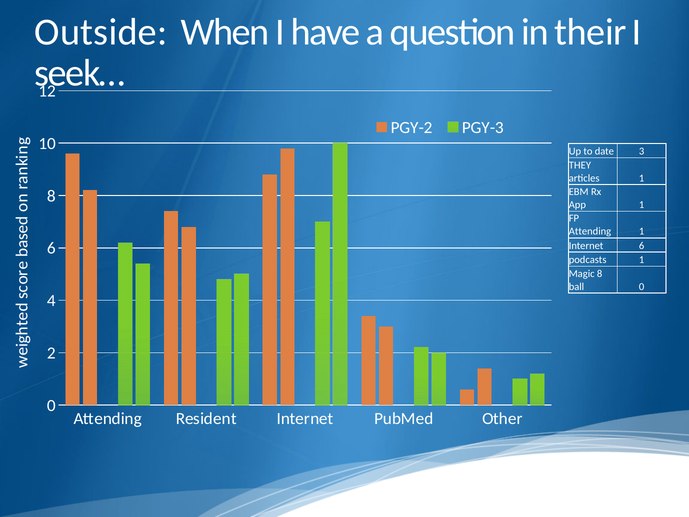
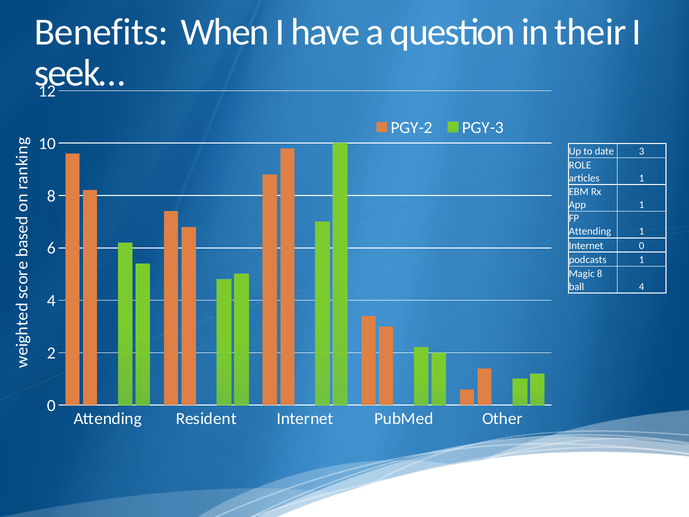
Outside: Outside -> Benefits (101, 32)
THEY: THEY -> ROLE (580, 165)
Internet 6: 6 -> 0 (642, 246)
ball 0: 0 -> 4 (642, 286)
